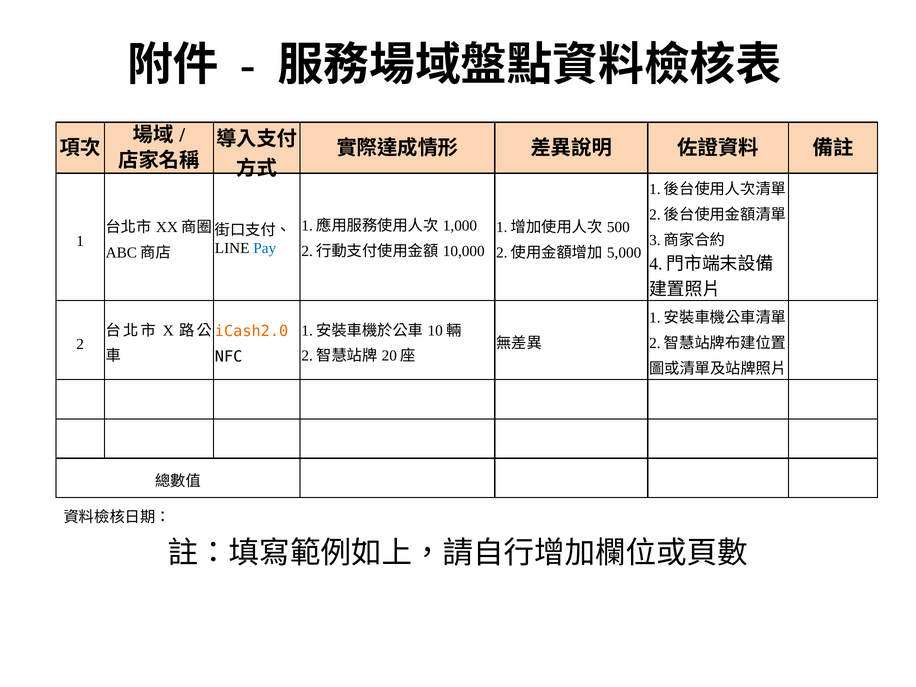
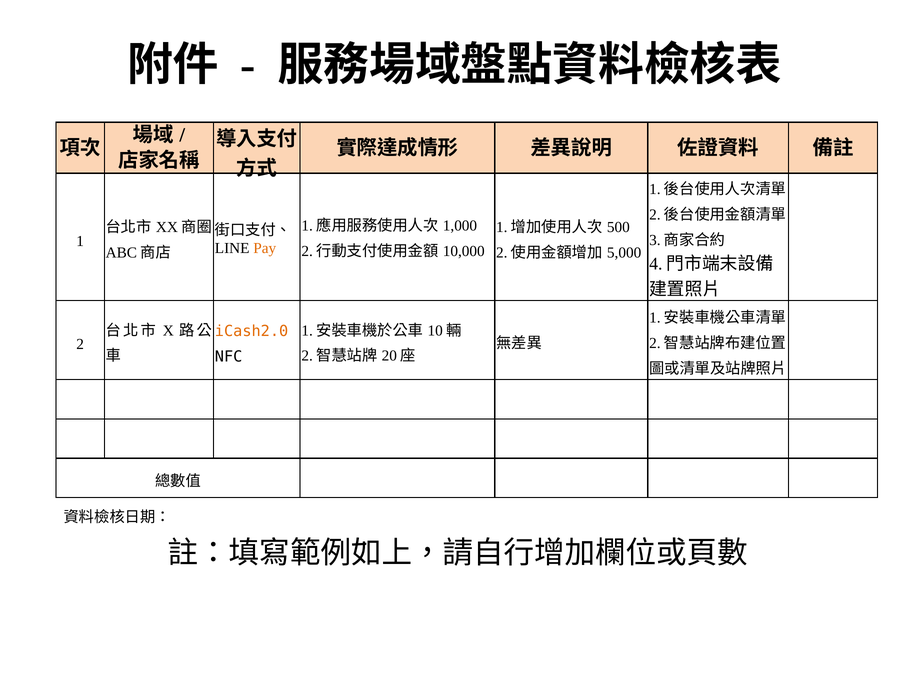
Pay colour: blue -> orange (265, 248)
